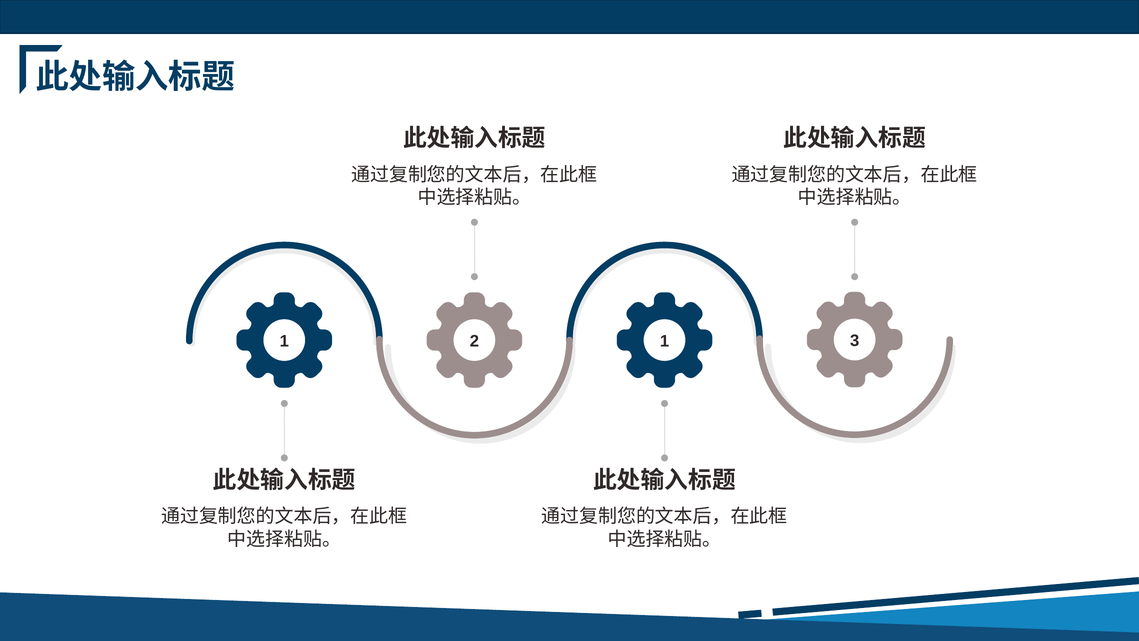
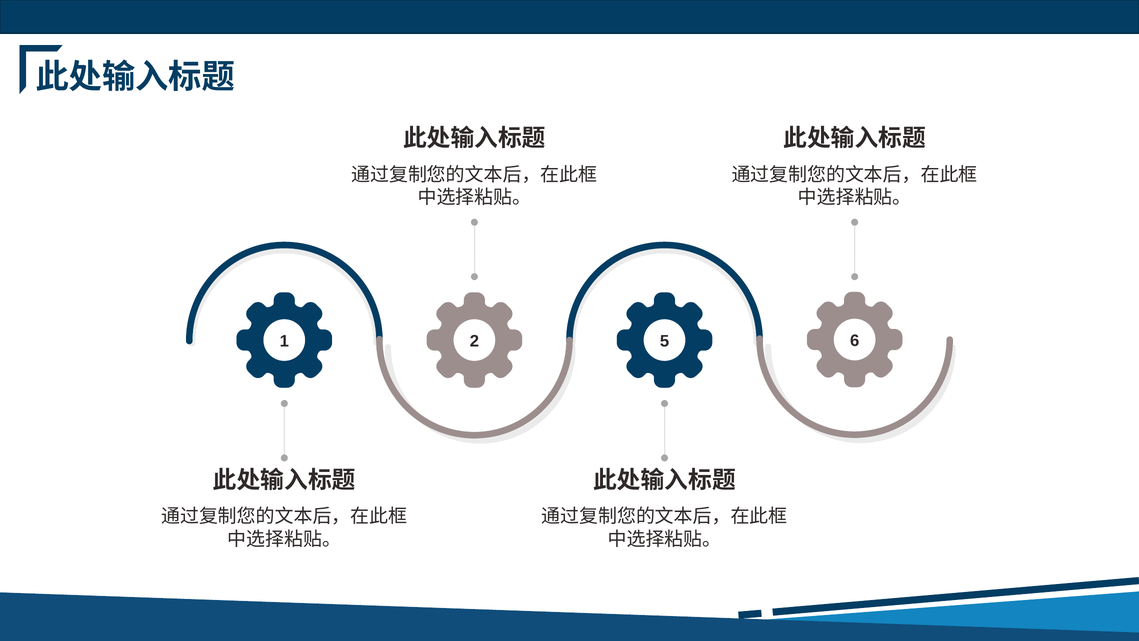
1 1: 1 -> 5 (665, 341)
3: 3 -> 6 (855, 341)
